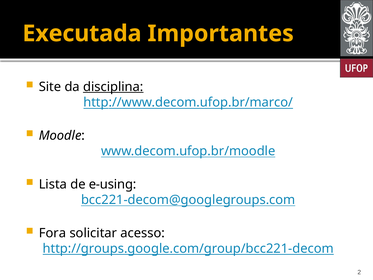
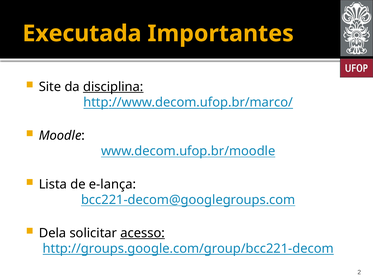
e-using: e-using -> e-lança (112, 184)
Fora: Fora -> Dela (52, 233)
acesso underline: none -> present (143, 233)
